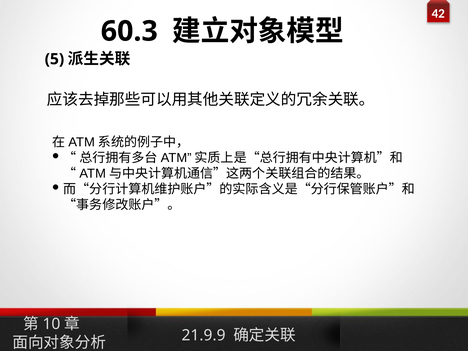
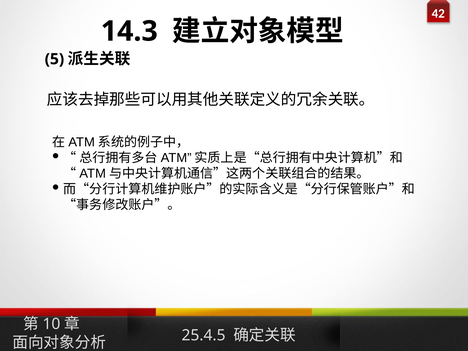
60.3: 60.3 -> 14.3 (129, 31)
21.9.9: 21.9.9 -> 25.4.5 (204, 335)
